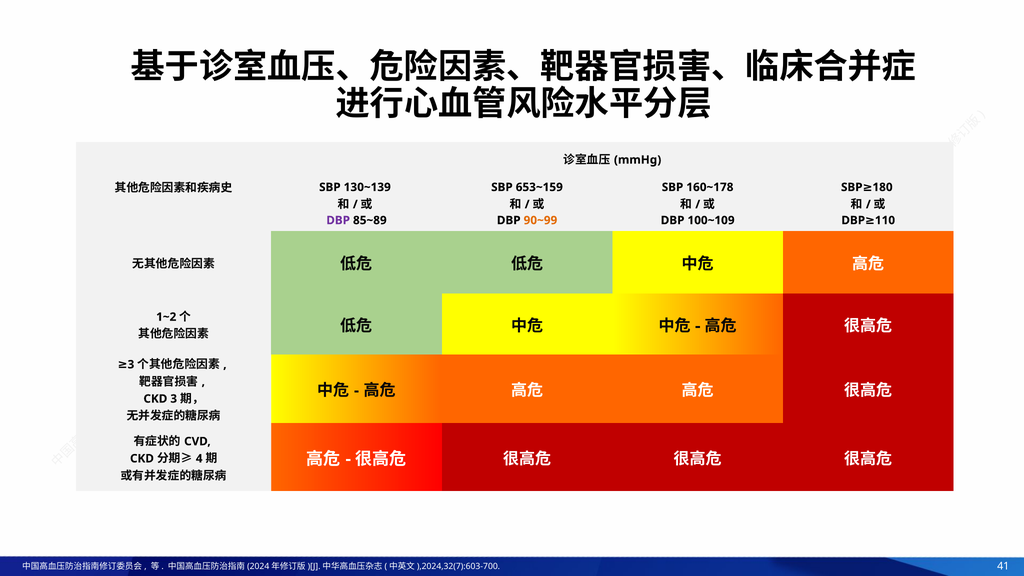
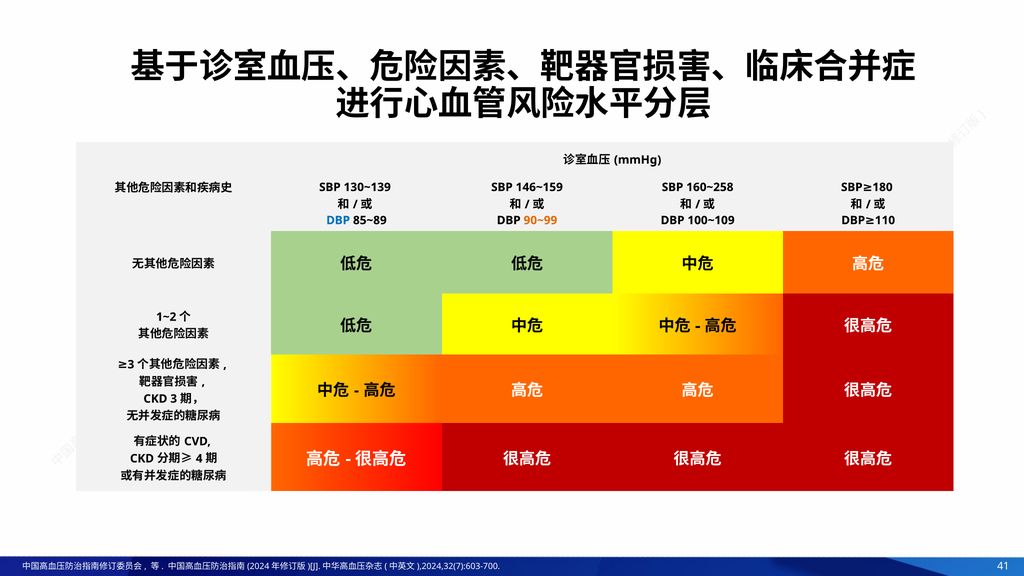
653~159: 653~159 -> 146~159 (539, 187)
160~178: 160~178 -> 160~258 (710, 187)
DBP colour: purple -> blue (338, 220)
